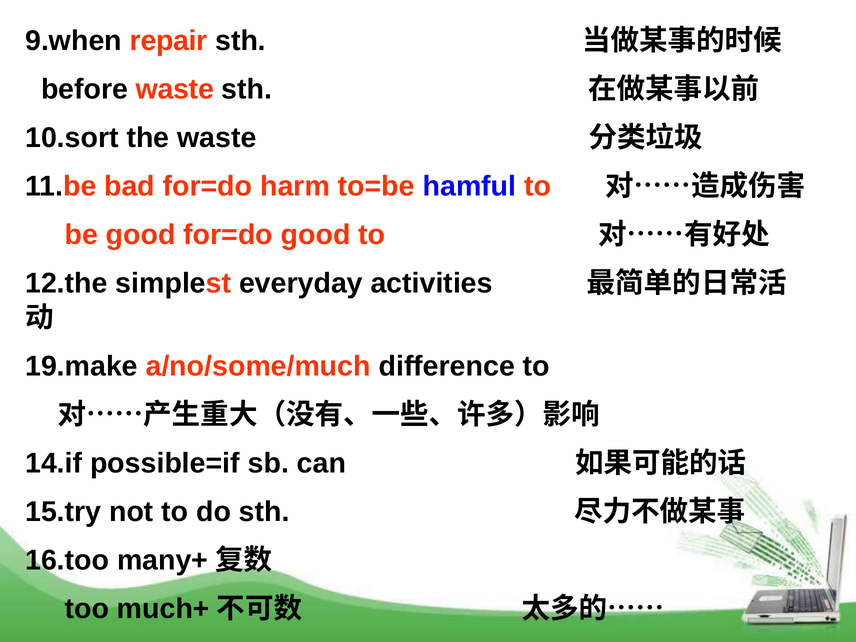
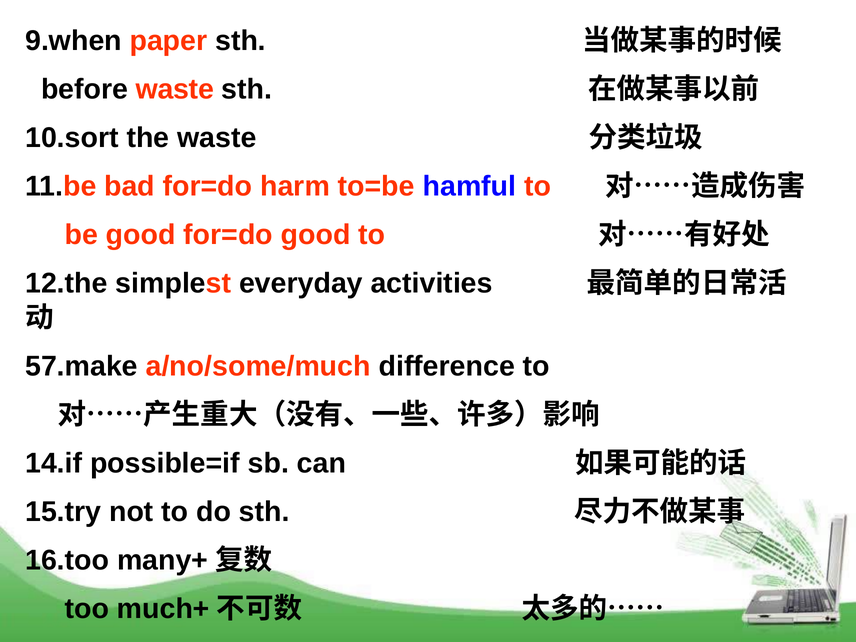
repair: repair -> paper (169, 41)
19.make: 19.make -> 57.make (81, 366)
